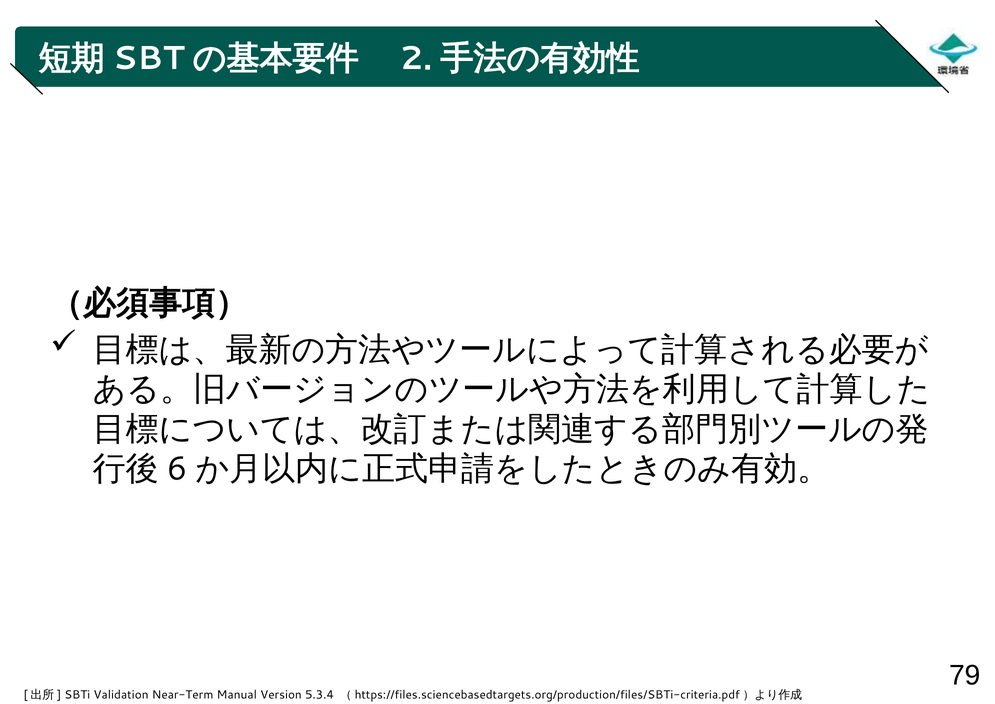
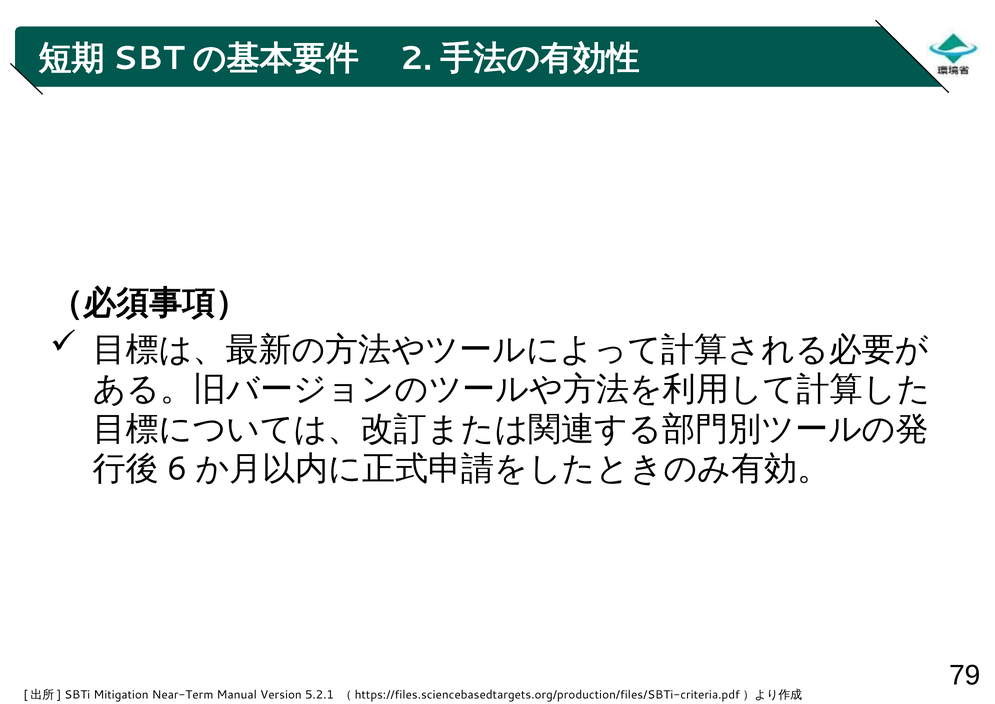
Validation: Validation -> Mitigation (121, 694)
5.3.4: 5.3.4 -> 5.2.1 (319, 694)
